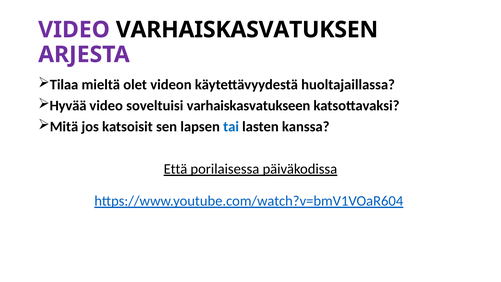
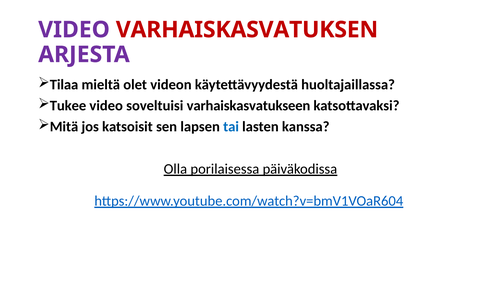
VARHAISKASVATUKSEN colour: black -> red (247, 30)
Hyvää: Hyvää -> Tukee (68, 106)
Että: Että -> Olla (175, 169)
